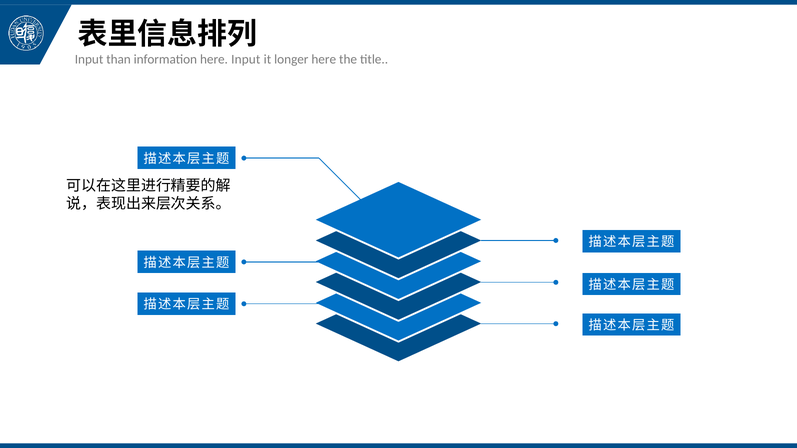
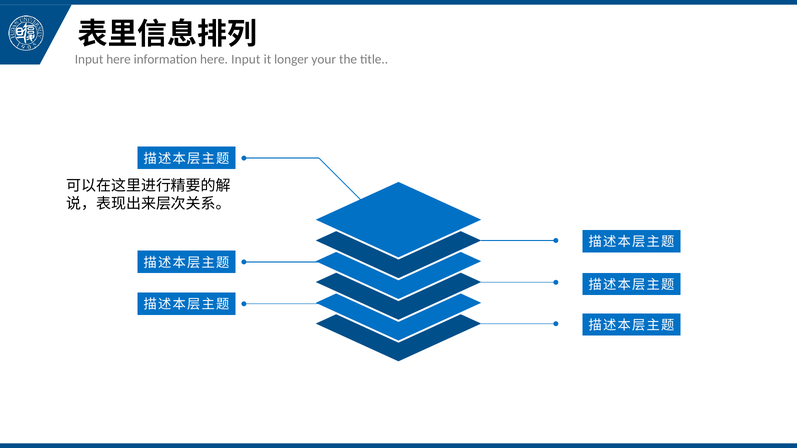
Input than: than -> here (119, 60)
longer here: here -> your (324, 60)
